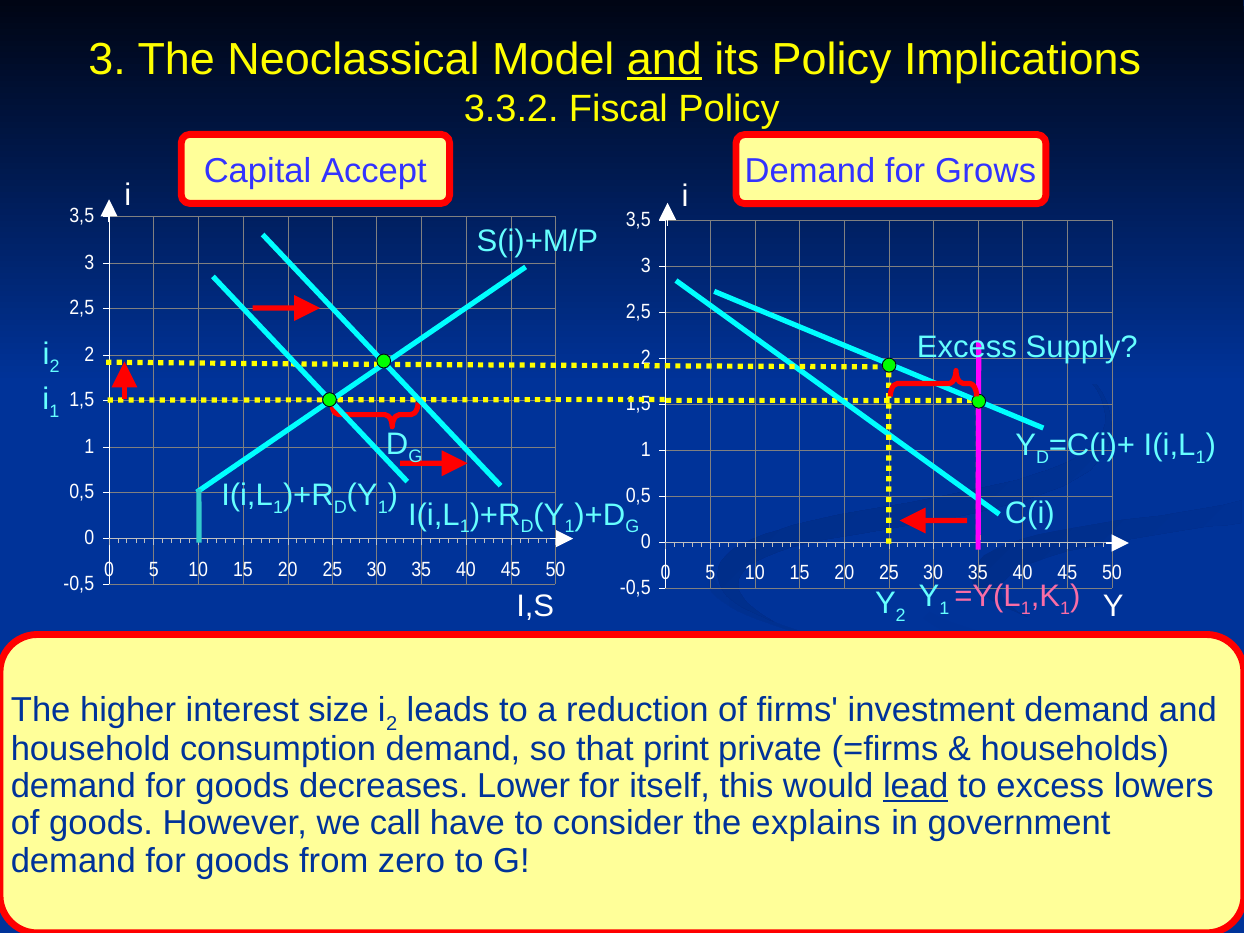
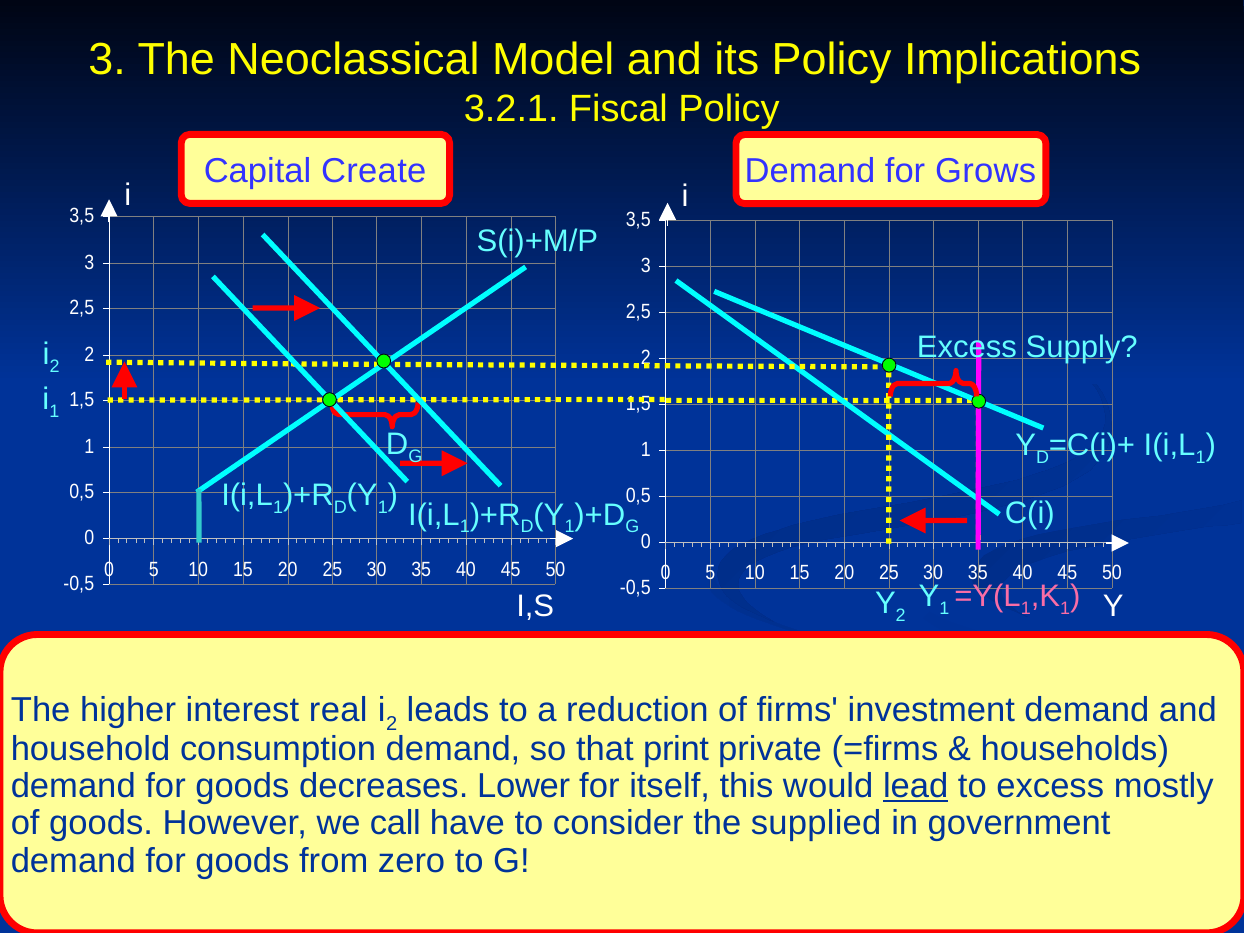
and underline: present -> none (664, 59)
3.3.2: 3.3.2 -> 3.2.1 (511, 109)
Accept: Accept -> Create (374, 171)
size: size -> real (338, 710)
lowers: lowers -> mostly (1164, 786)
explains: explains -> supplied (816, 823)
